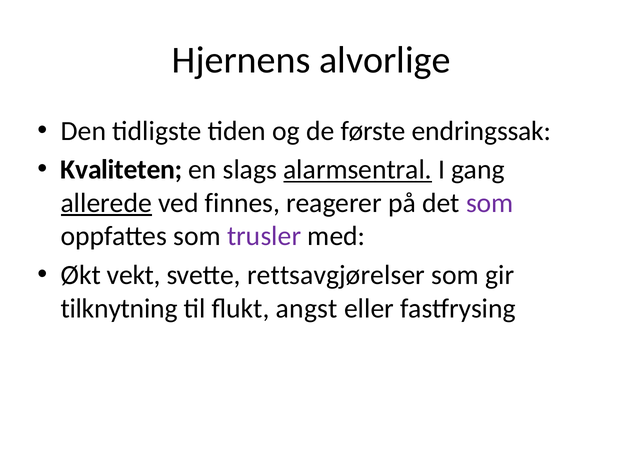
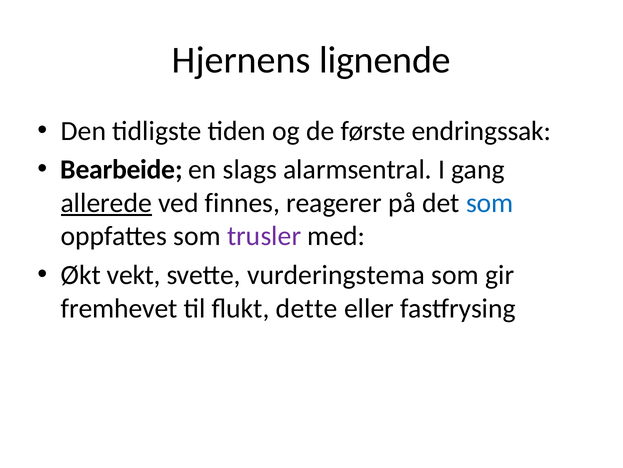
alvorlige: alvorlige -> lignende (385, 60)
Kvaliteten: Kvaliteten -> Bearbeide (121, 169)
alarmsentral underline: present -> none (358, 169)
som colour: purple -> blue (490, 203)
rettsavgjørelser: rettsavgjørelser -> vurderingstema (336, 275)
tilknytning: tilknytning -> fremhevet (119, 308)
angst: angst -> dette (307, 308)
